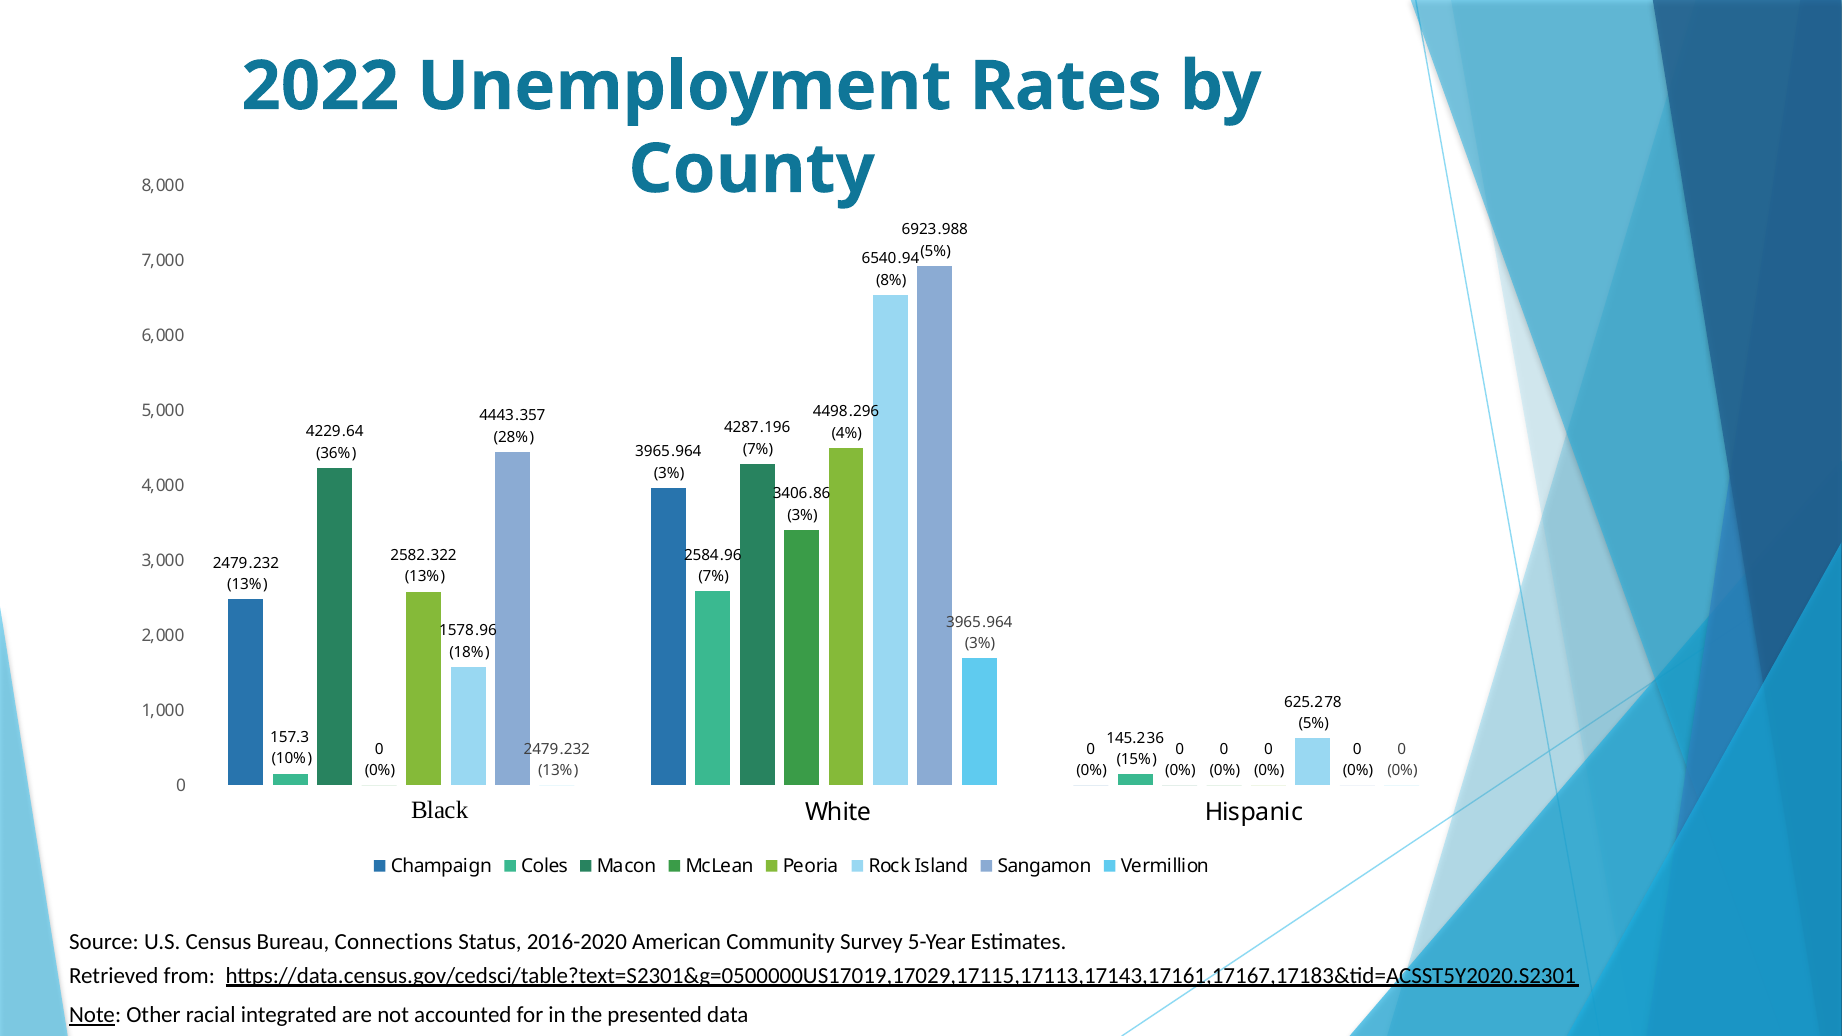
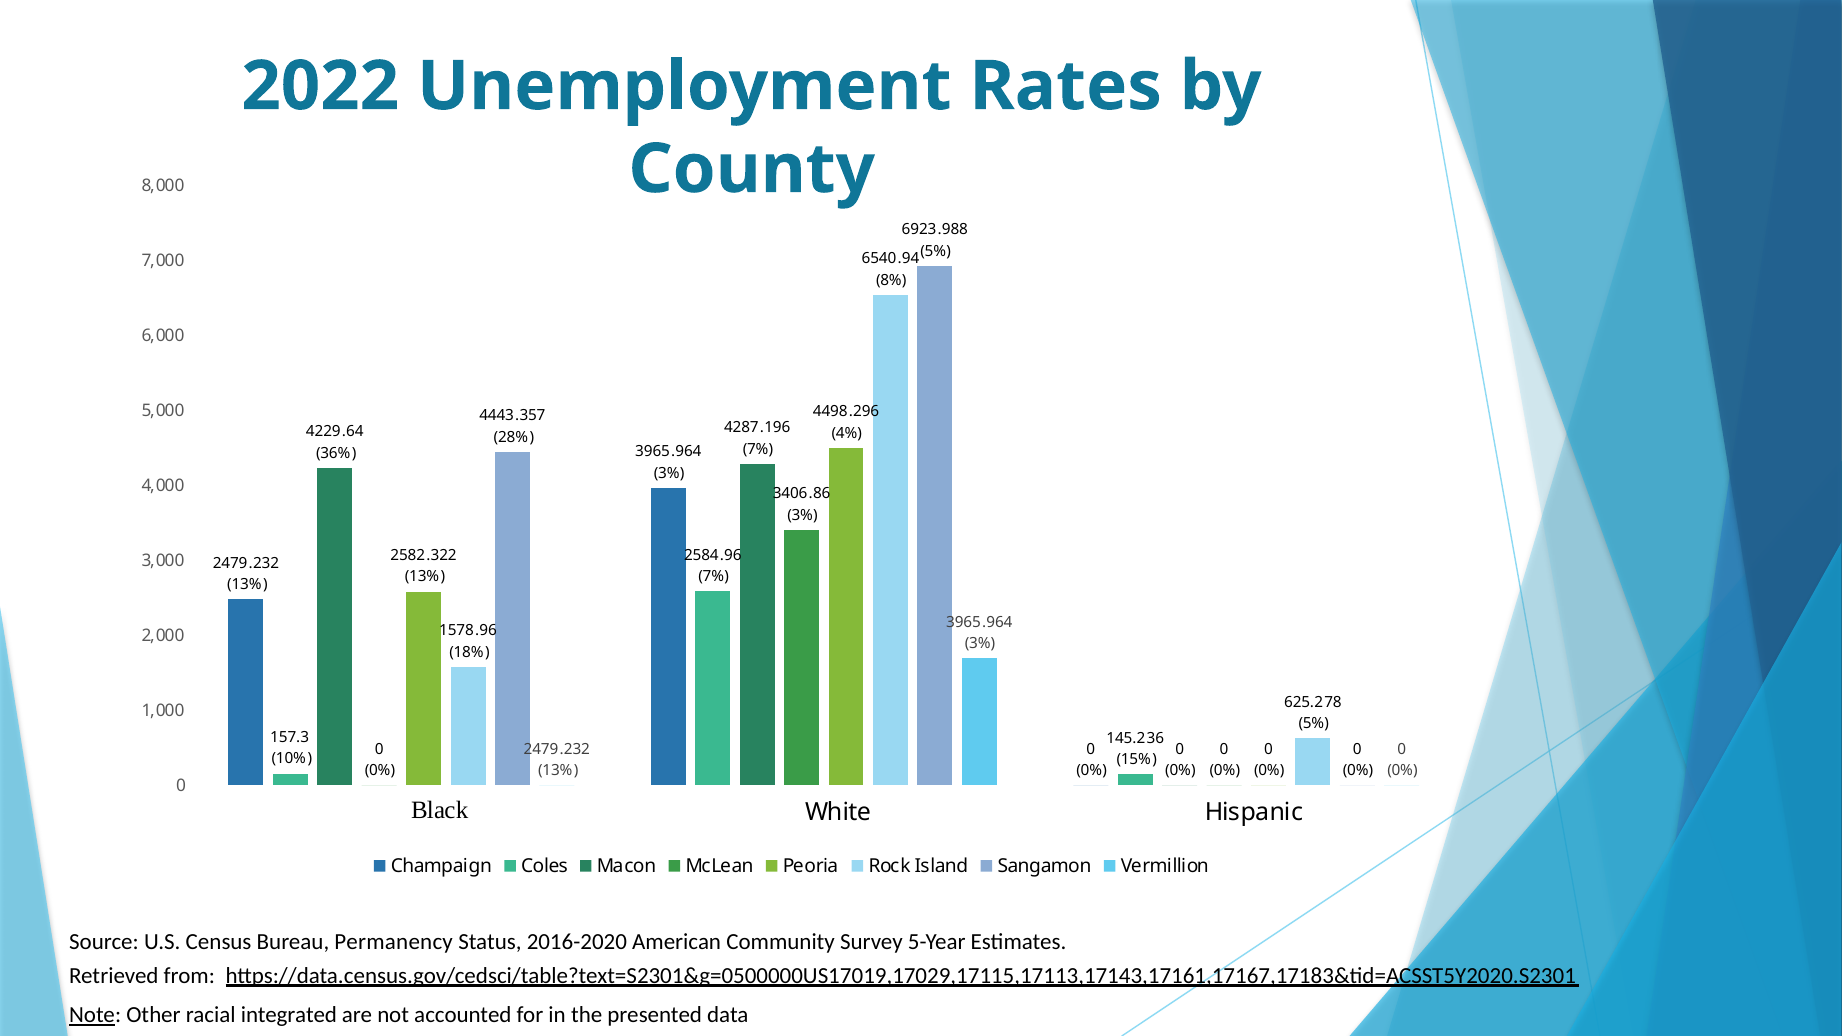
Connections: Connections -> Permanency (394, 942)
